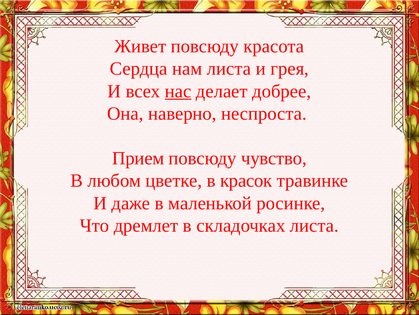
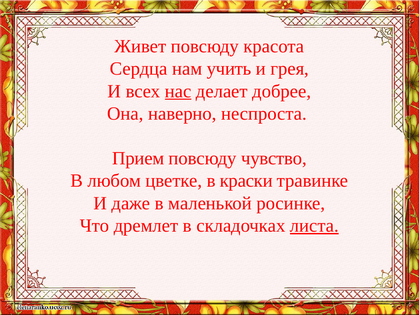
нам листа: листа -> учить (229, 69)
красок: красок -> краски (246, 180)
листа underline: none -> present (314, 225)
